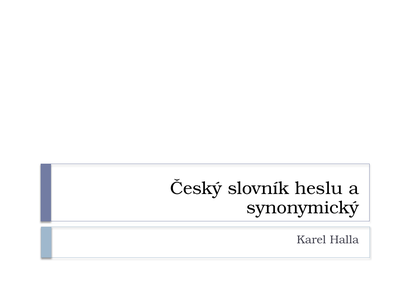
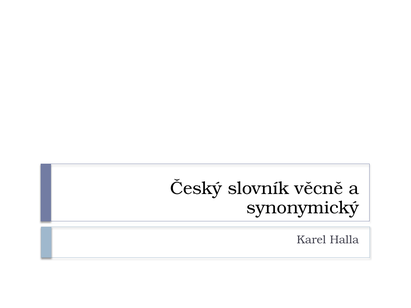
heslu: heslu -> věcně (319, 189)
